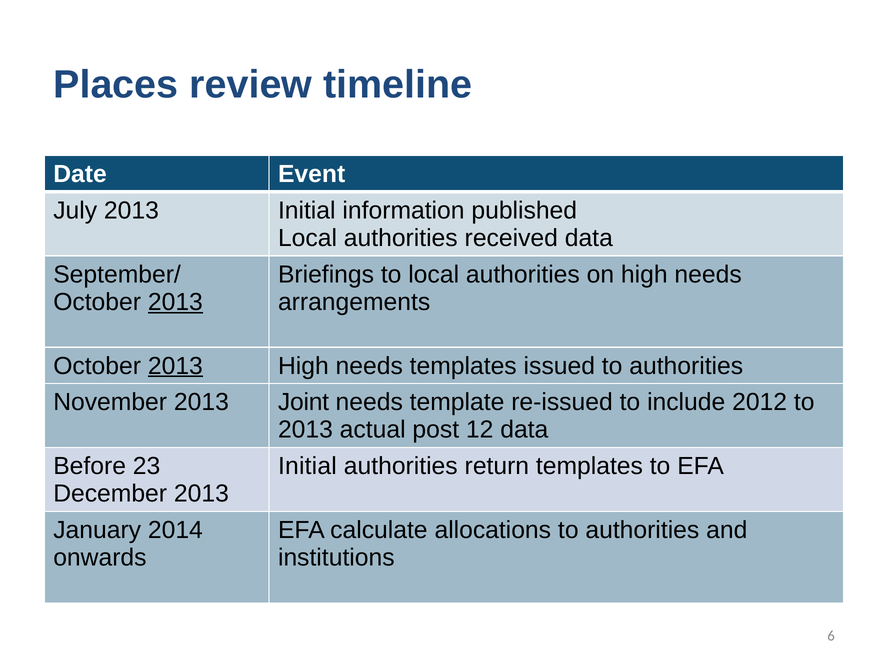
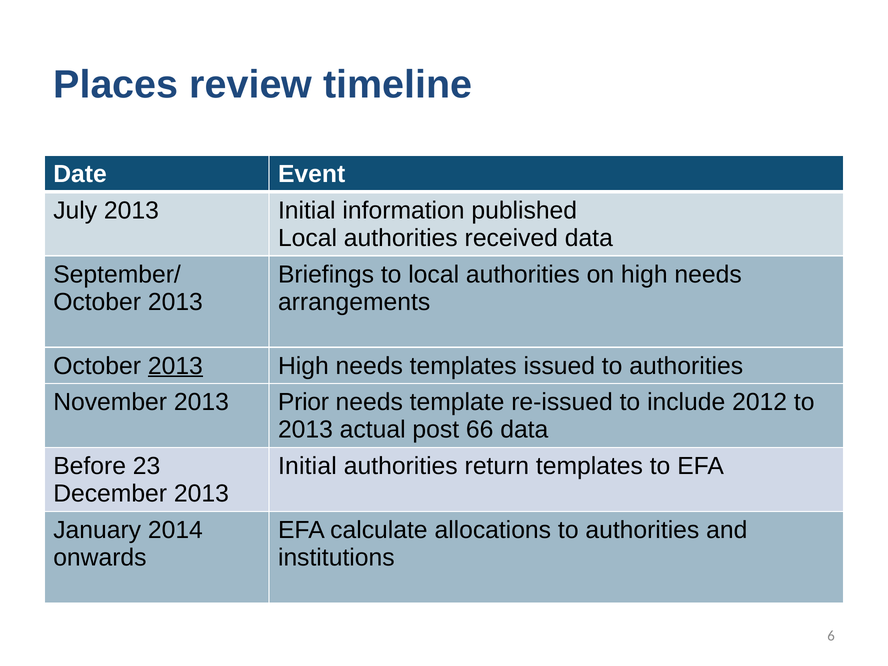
2013 underline: present -> none (175, 302)
Joint: Joint -> Prior (304, 402)
12: 12 -> 66 (480, 430)
